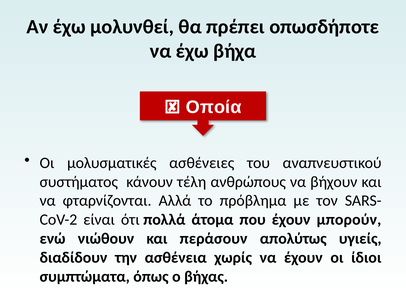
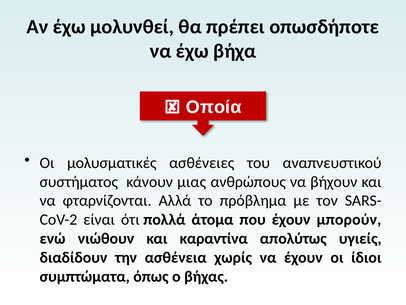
τέλη: τέλη -> μιας (192, 181)
περάσουν: περάσουν -> καραντίνα (214, 238)
